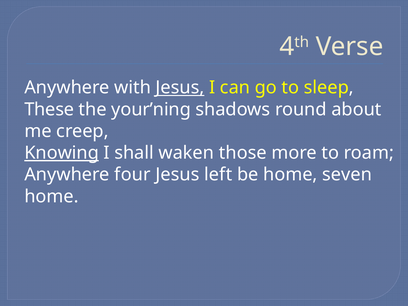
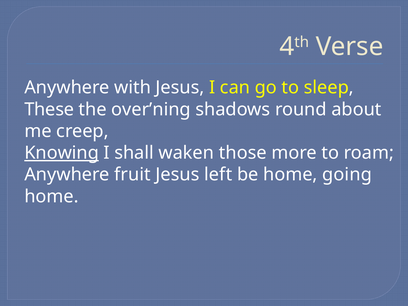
Jesus underline: present -> none (180, 88)
your’ning: your’ning -> over’ning (151, 109)
four: four -> fruit (133, 175)
seven: seven -> going (347, 175)
